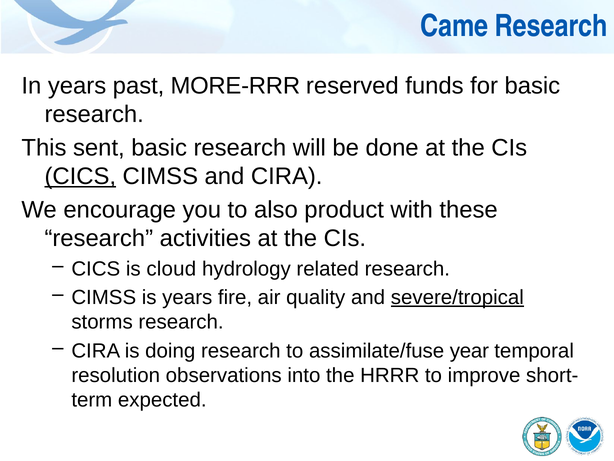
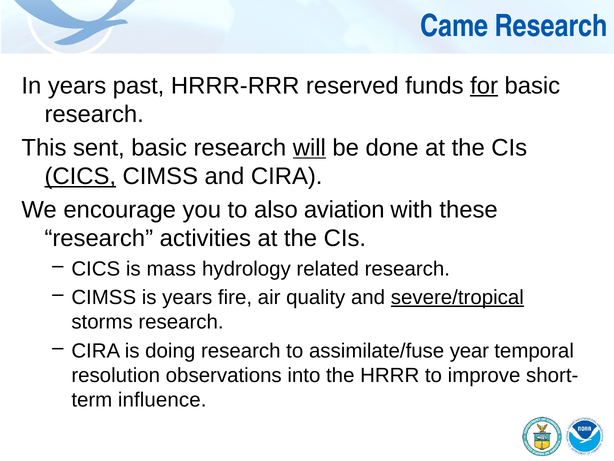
MORE-RRR: MORE-RRR -> HRRR-RRR (235, 86)
for underline: none -> present (484, 86)
will underline: none -> present (309, 148)
product: product -> aviation (344, 210)
cloud: cloud -> mass (171, 269)
expected: expected -> influence (162, 400)
